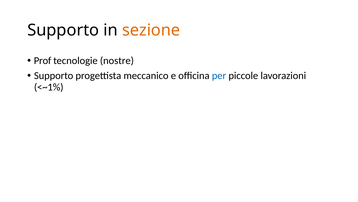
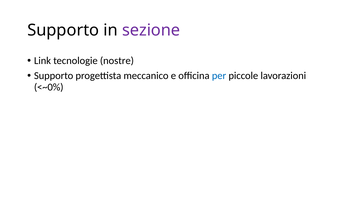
sezione colour: orange -> purple (151, 30)
Prof: Prof -> Link (42, 61)
<~1%: <~1% -> <~0% (49, 87)
